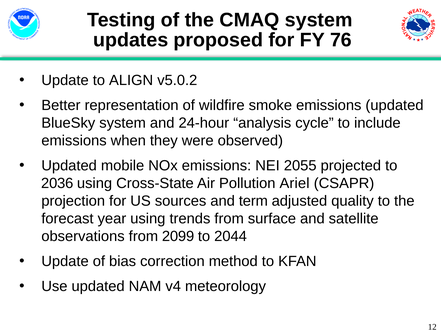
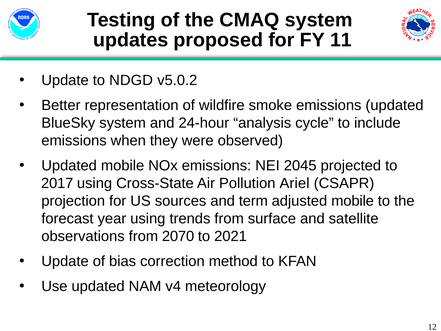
76: 76 -> 11 (341, 40)
ALIGN: ALIGN -> NDGD (131, 80)
2055: 2055 -> 2045 (300, 166)
2036: 2036 -> 2017 (57, 183)
adjusted quality: quality -> mobile (353, 201)
2099: 2099 -> 2070 (178, 236)
2044: 2044 -> 2021 (231, 236)
